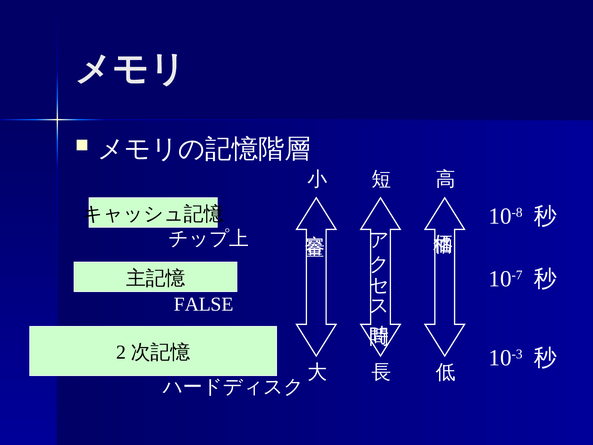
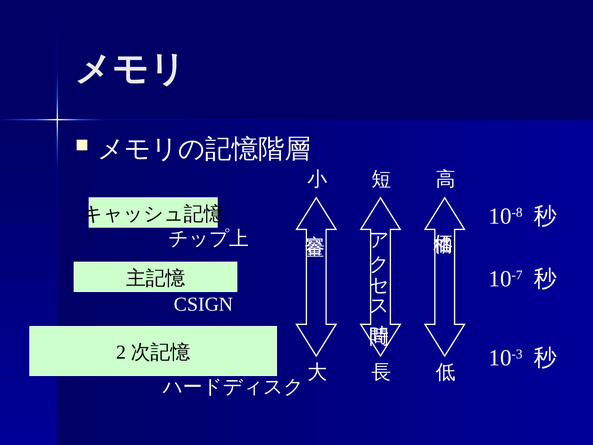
FALSE: FALSE -> CSIGN (204, 304)
